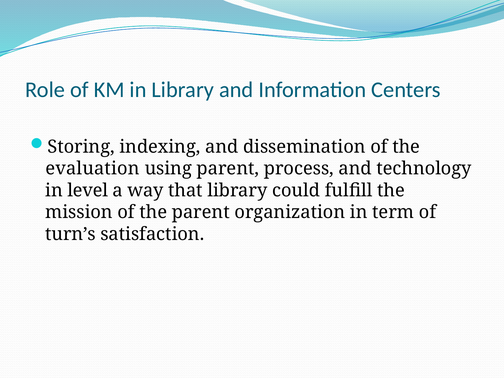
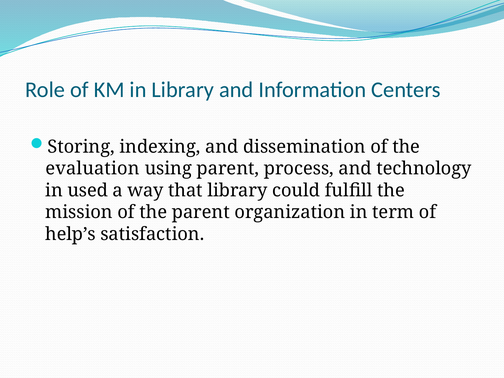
level: level -> used (88, 190)
turn’s: turn’s -> help’s (71, 234)
